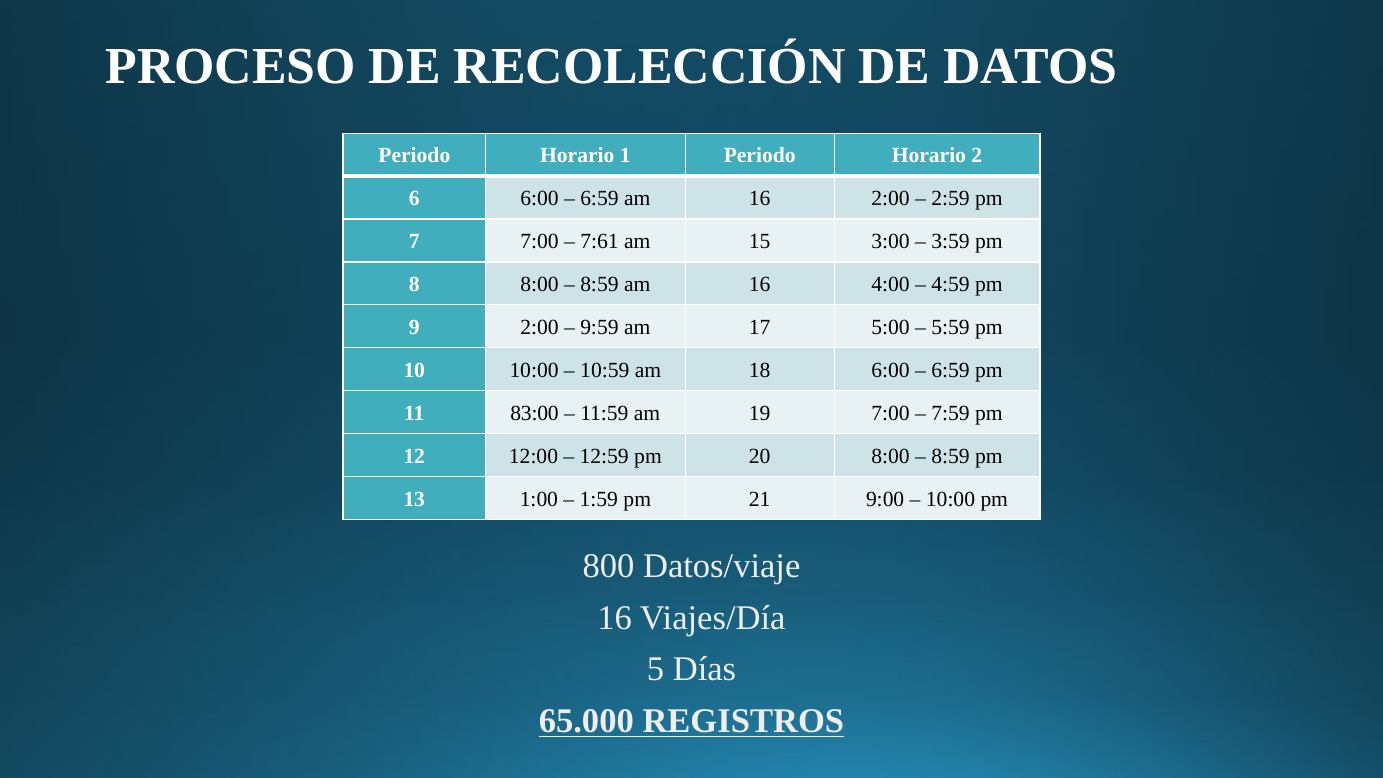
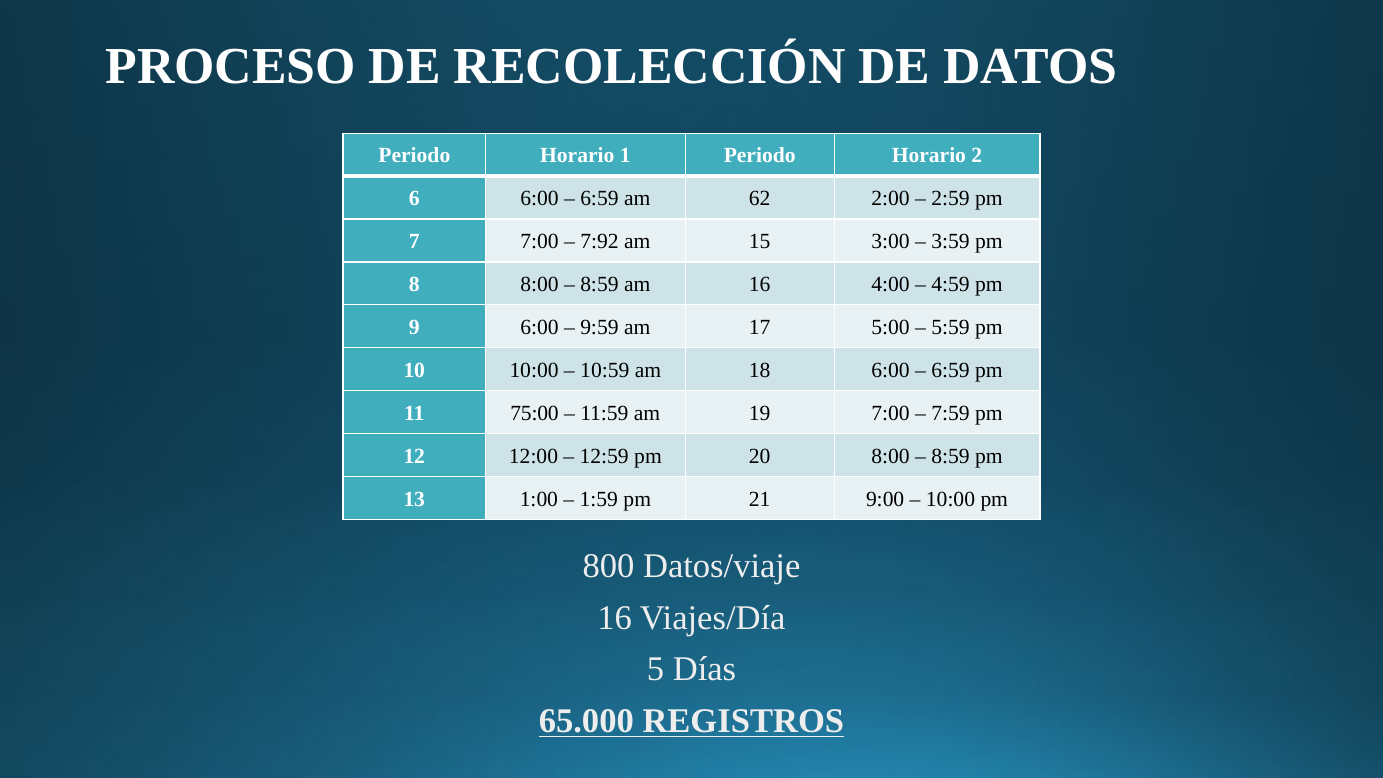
6:59 am 16: 16 -> 62 (760, 198)
7:61: 7:61 -> 7:92 (599, 241)
9 2:00: 2:00 -> 6:00 (540, 327)
83:00: 83:00 -> 75:00 (535, 413)
